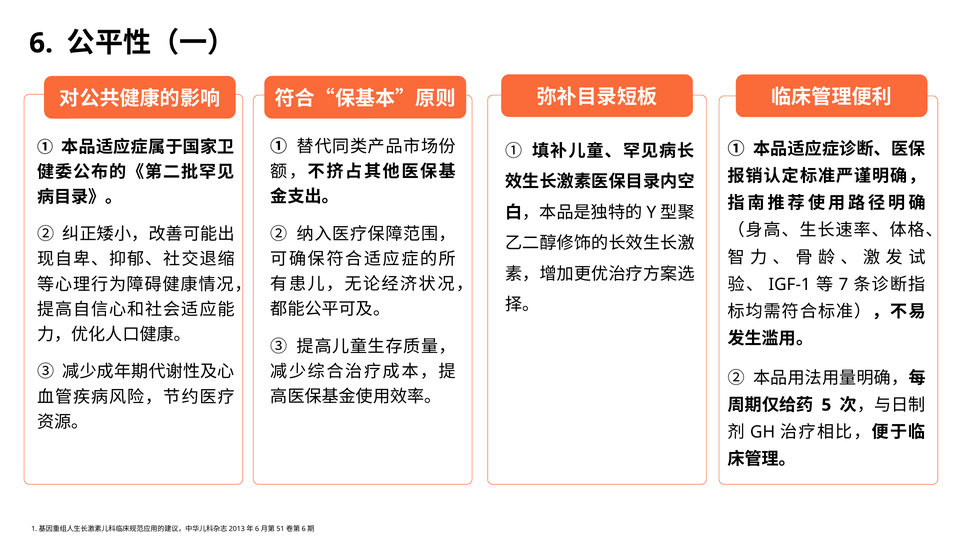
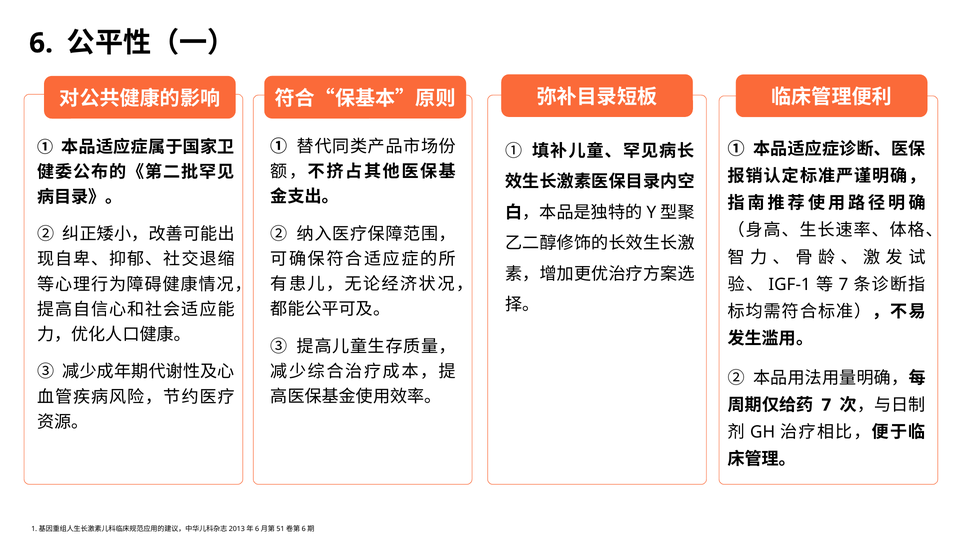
5: 5 -> 7 (826, 405)
